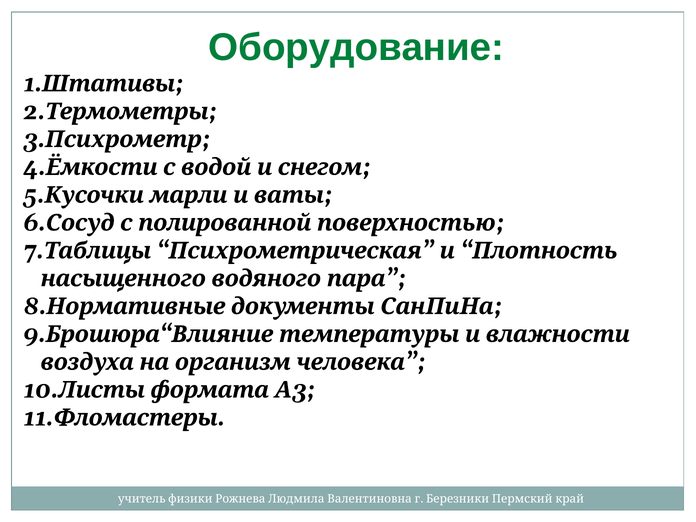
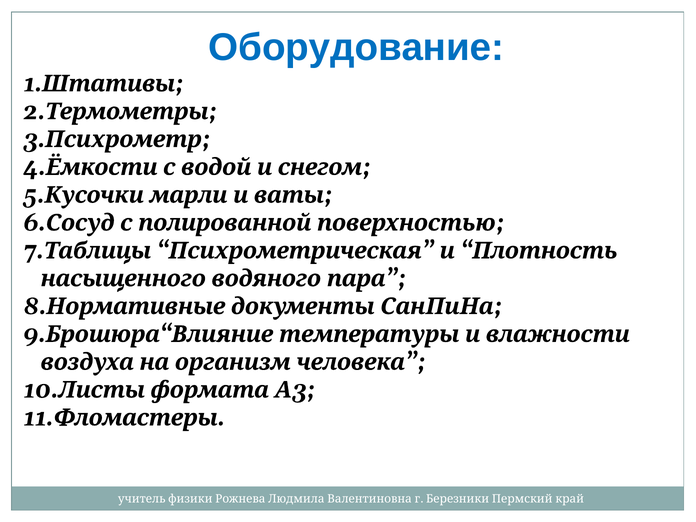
Оборудование colour: green -> blue (356, 48)
